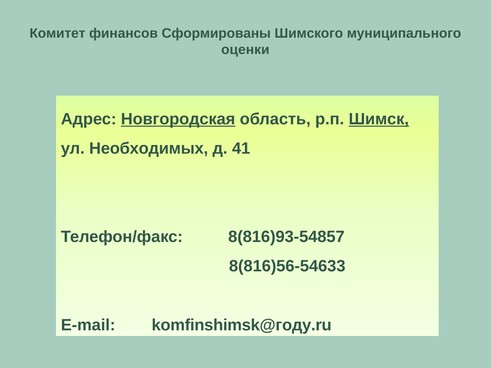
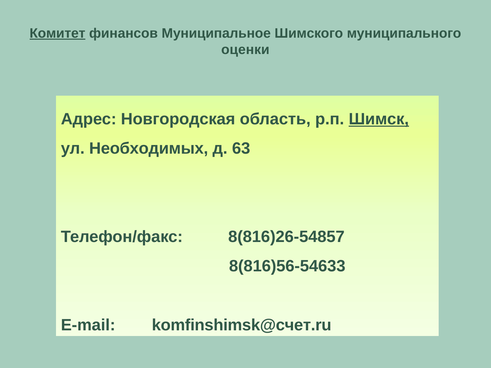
Комитет underline: none -> present (57, 33)
Сформированы: Сформированы -> Муниципальное (216, 33)
Новгородская underline: present -> none (178, 119)
41: 41 -> 63 (241, 149)
8(816)93-54857: 8(816)93-54857 -> 8(816)26-54857 (286, 237)
komfinshimsk@году.ru: komfinshimsk@году.ru -> komfinshimsk@счет.ru (242, 325)
